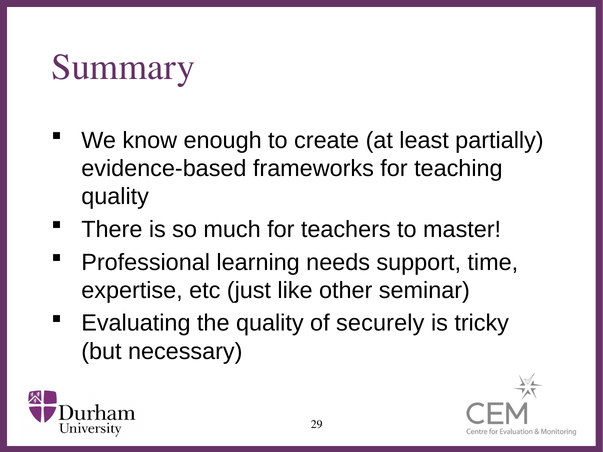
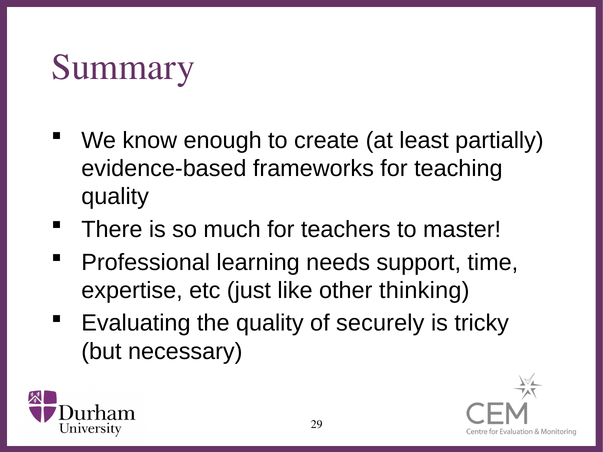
seminar: seminar -> thinking (424, 291)
